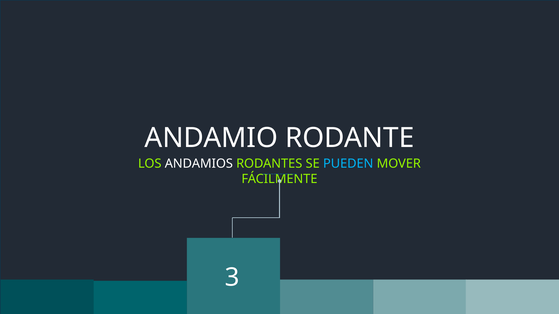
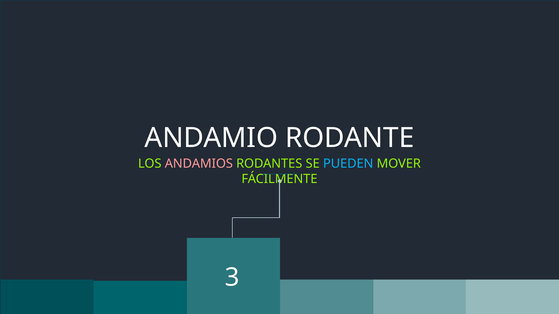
ANDAMIOS colour: white -> pink (199, 164)
